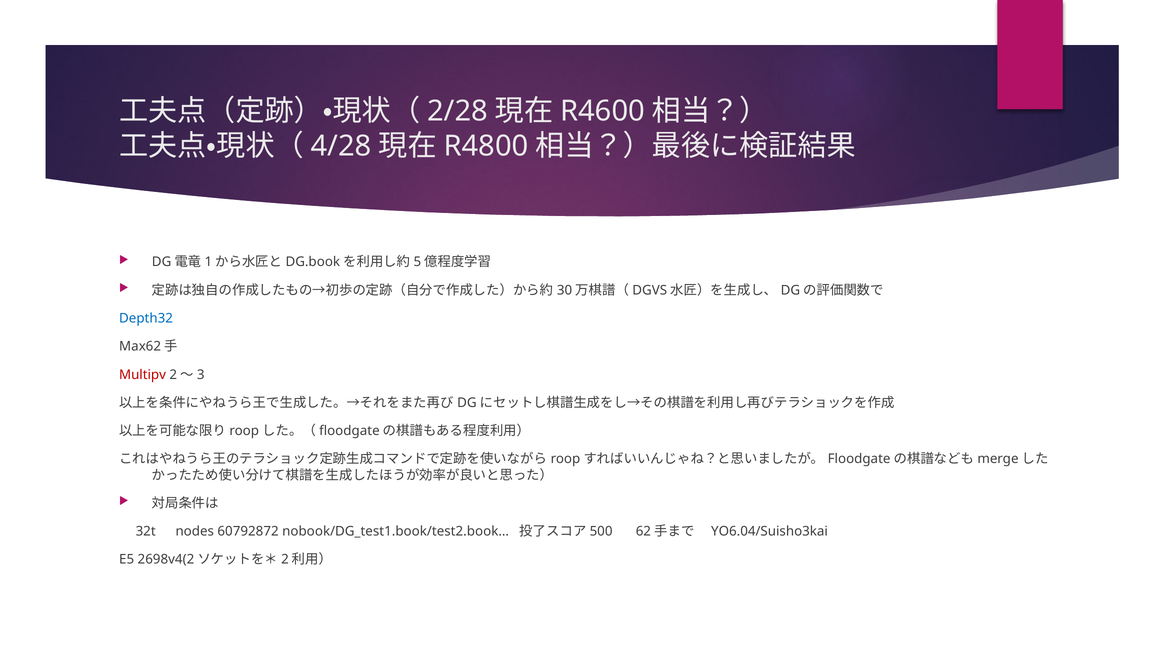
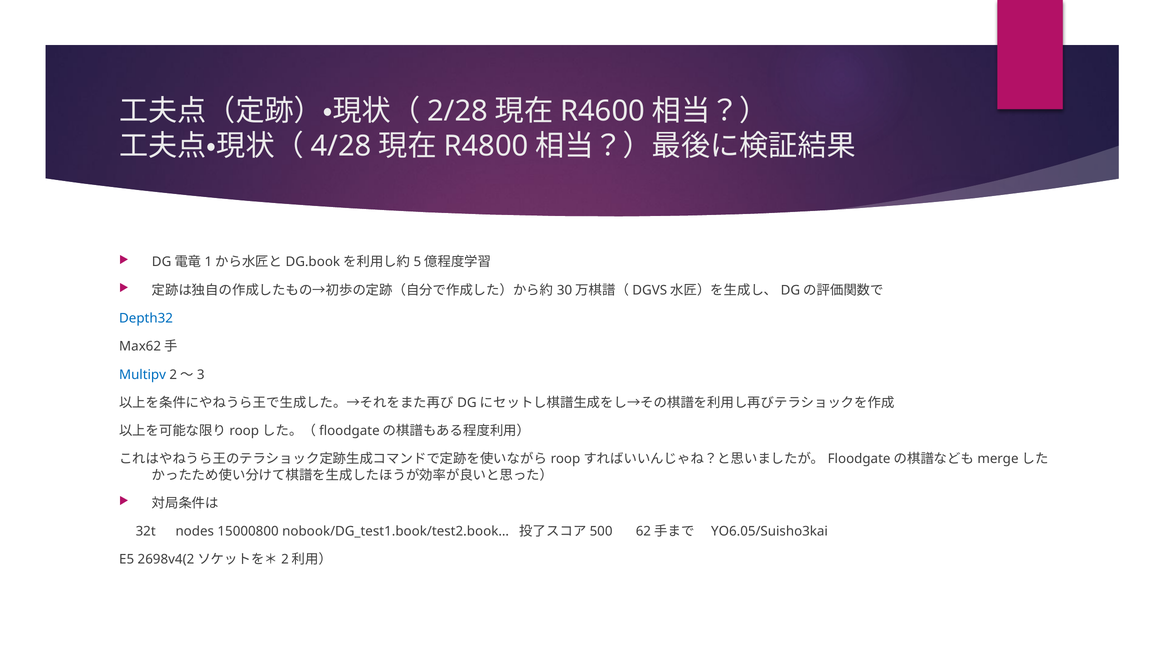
Multipv colour: red -> blue (143, 375)
60792872: 60792872 -> 15000800 (248, 532)
YO6.04/Suisho3kai: YO6.04/Suisho3kai -> YO6.05/Suisho3kai (769, 532)
